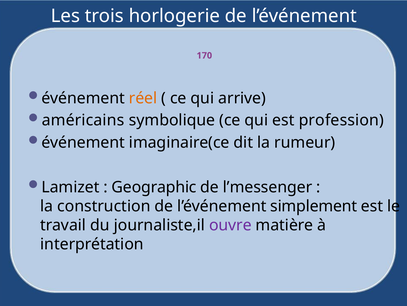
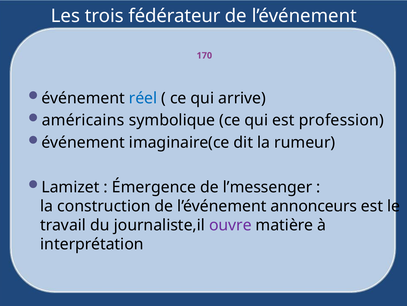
horlogerie: horlogerie -> fédérateur (174, 16)
réel colour: orange -> blue (143, 98)
Geographic: Geographic -> Émergence (154, 187)
simplement: simplement -> annonceurs (314, 206)
